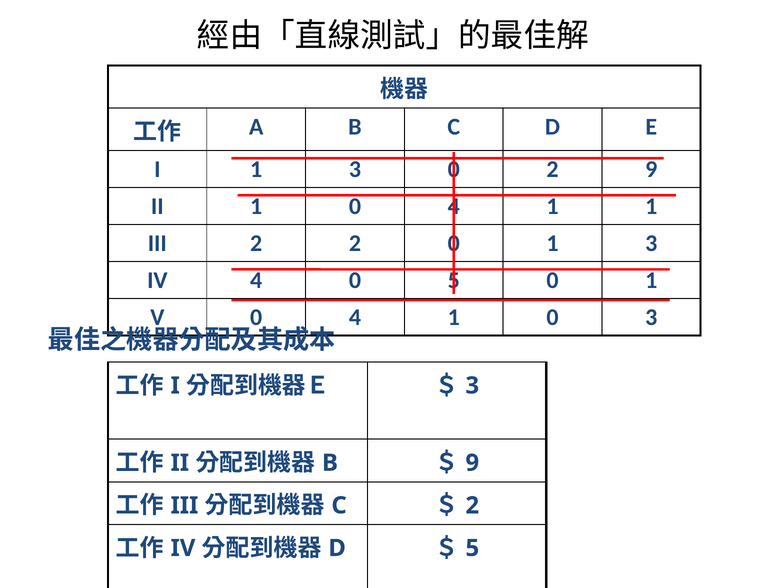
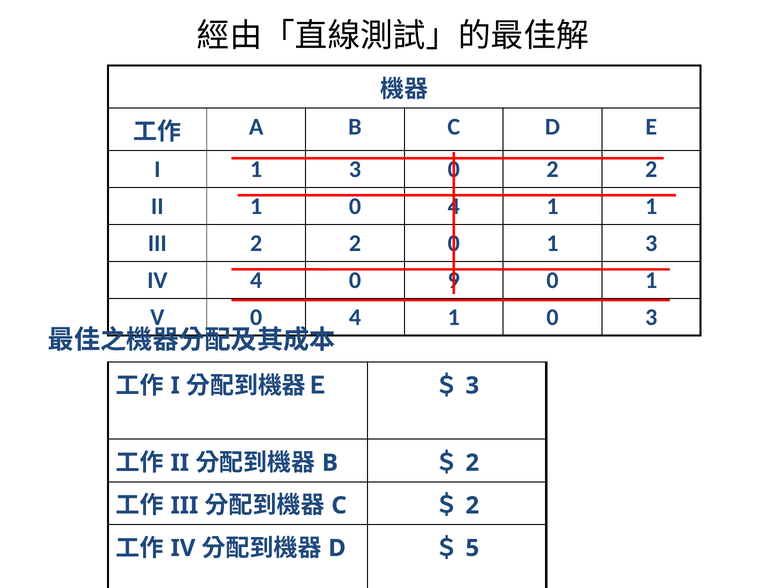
0 2 9: 9 -> 2 (651, 169)
0 5: 5 -> 9 (454, 280)
9: 9 -> 2 (472, 463)
